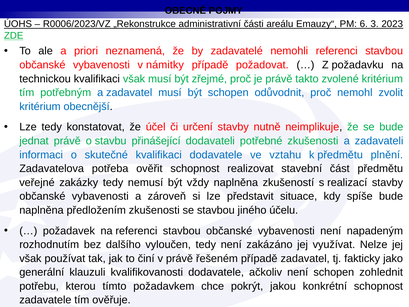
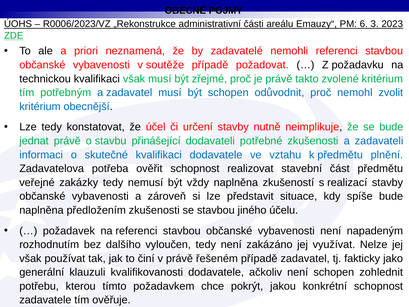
námitky: námitky -> soutěže (165, 65)
